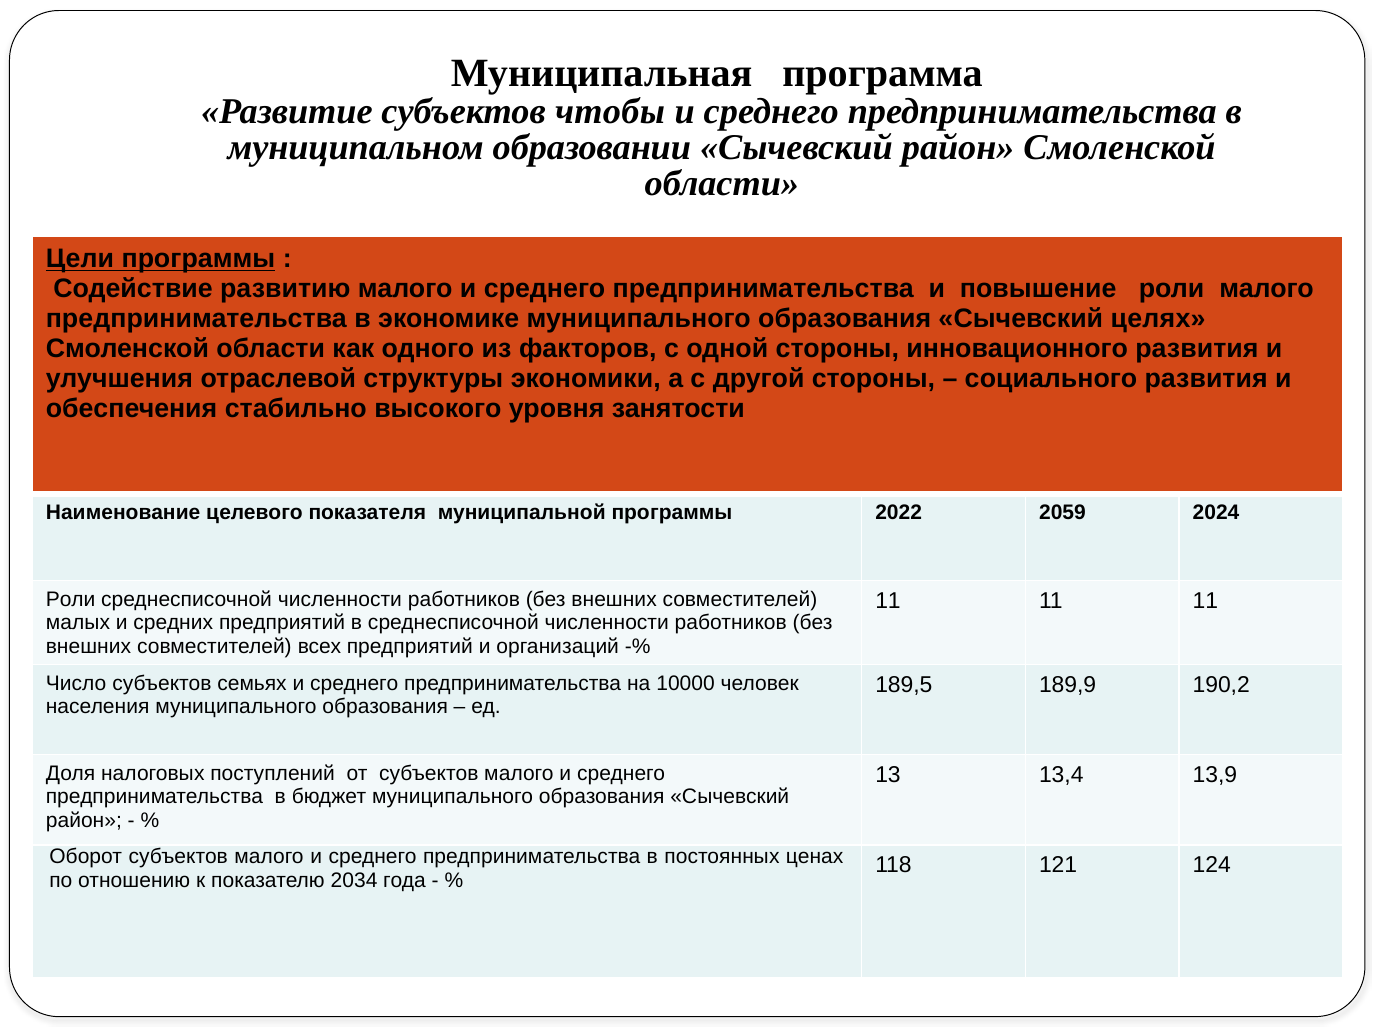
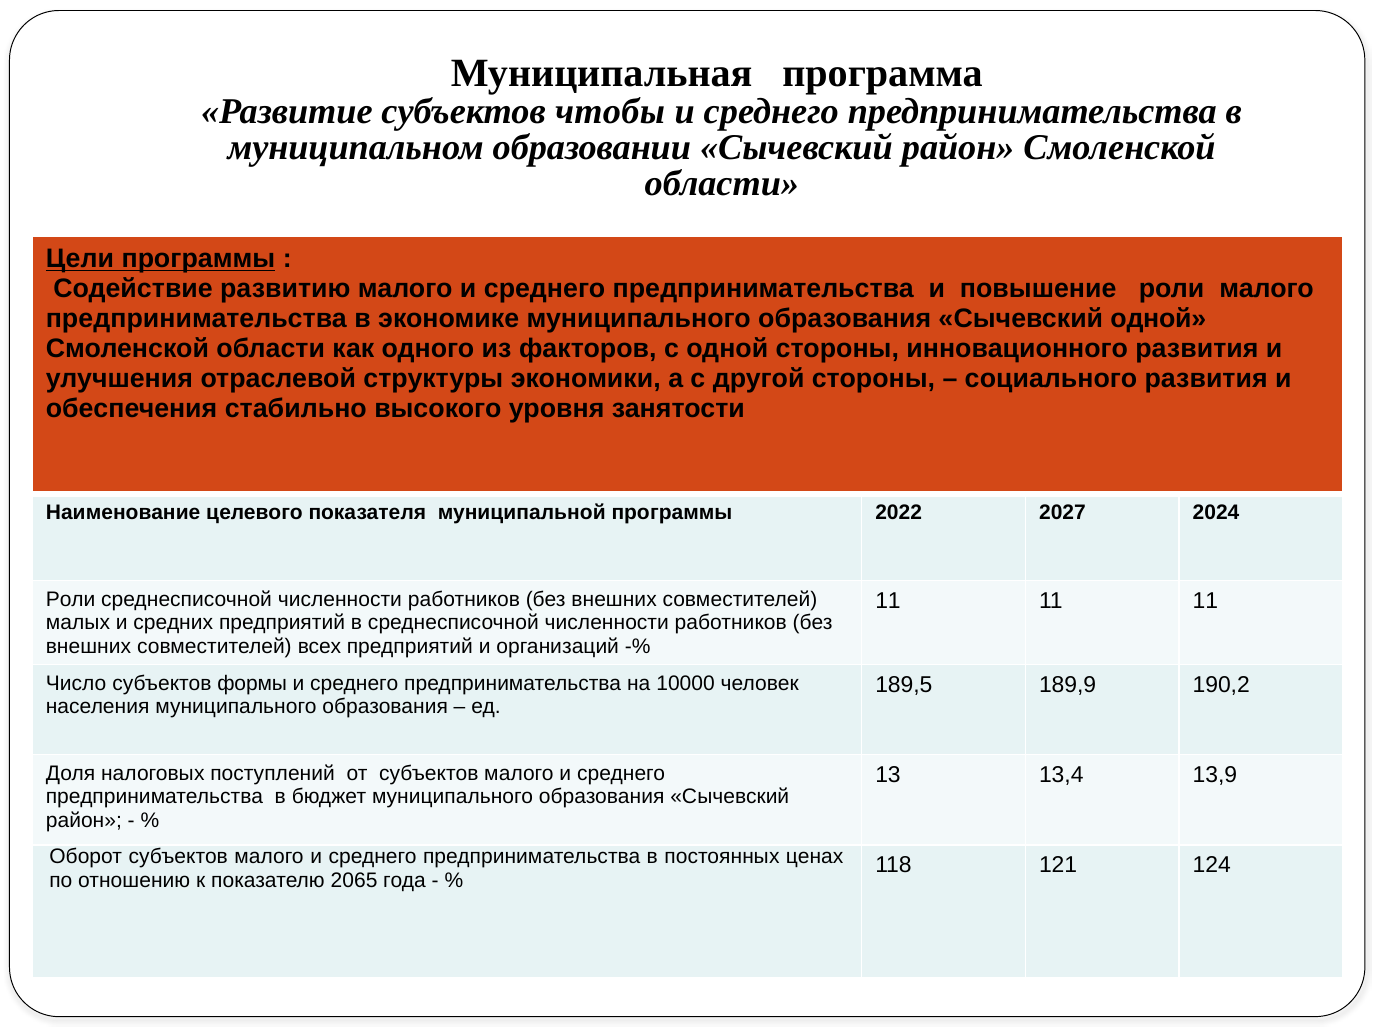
Сычевский целях: целях -> одной (1158, 319)
2059: 2059 -> 2027 (1062, 513)
семьях: семьях -> формы (252, 683)
2034: 2034 -> 2065 (354, 881)
